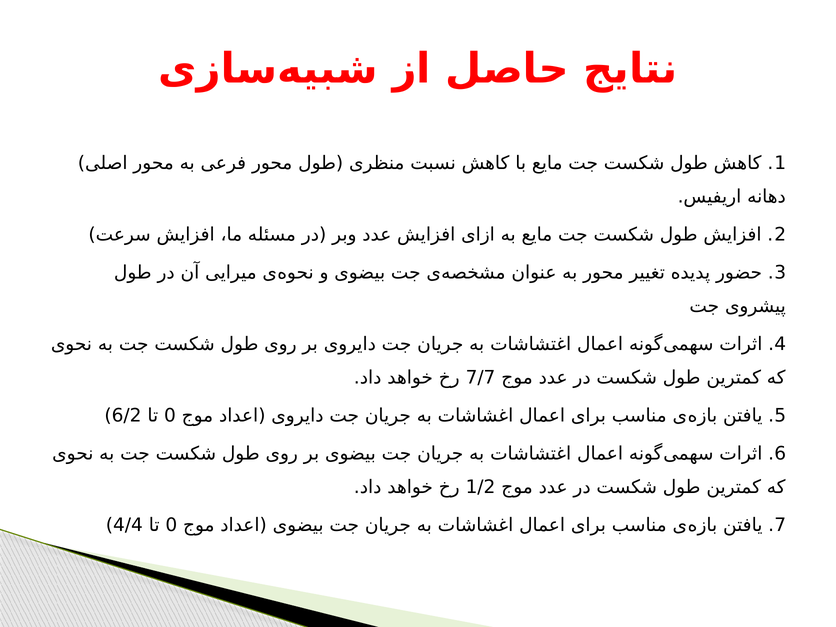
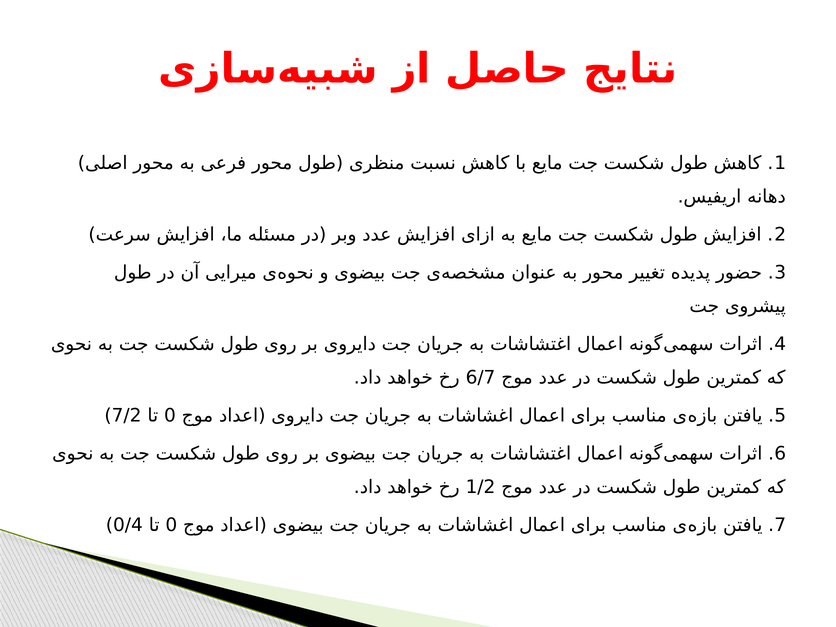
7/7: 7/7 -> 6/7 (481, 377)
6/2: 6/2 -> 7/2 (127, 416)
4/4: 4/4 -> 0/4 (128, 525)
